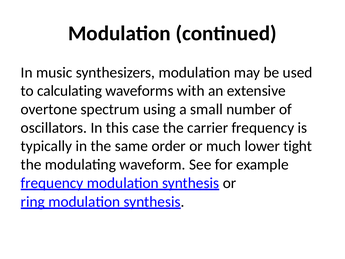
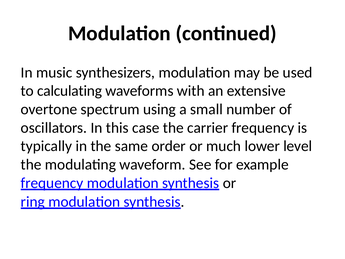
tight: tight -> level (298, 146)
